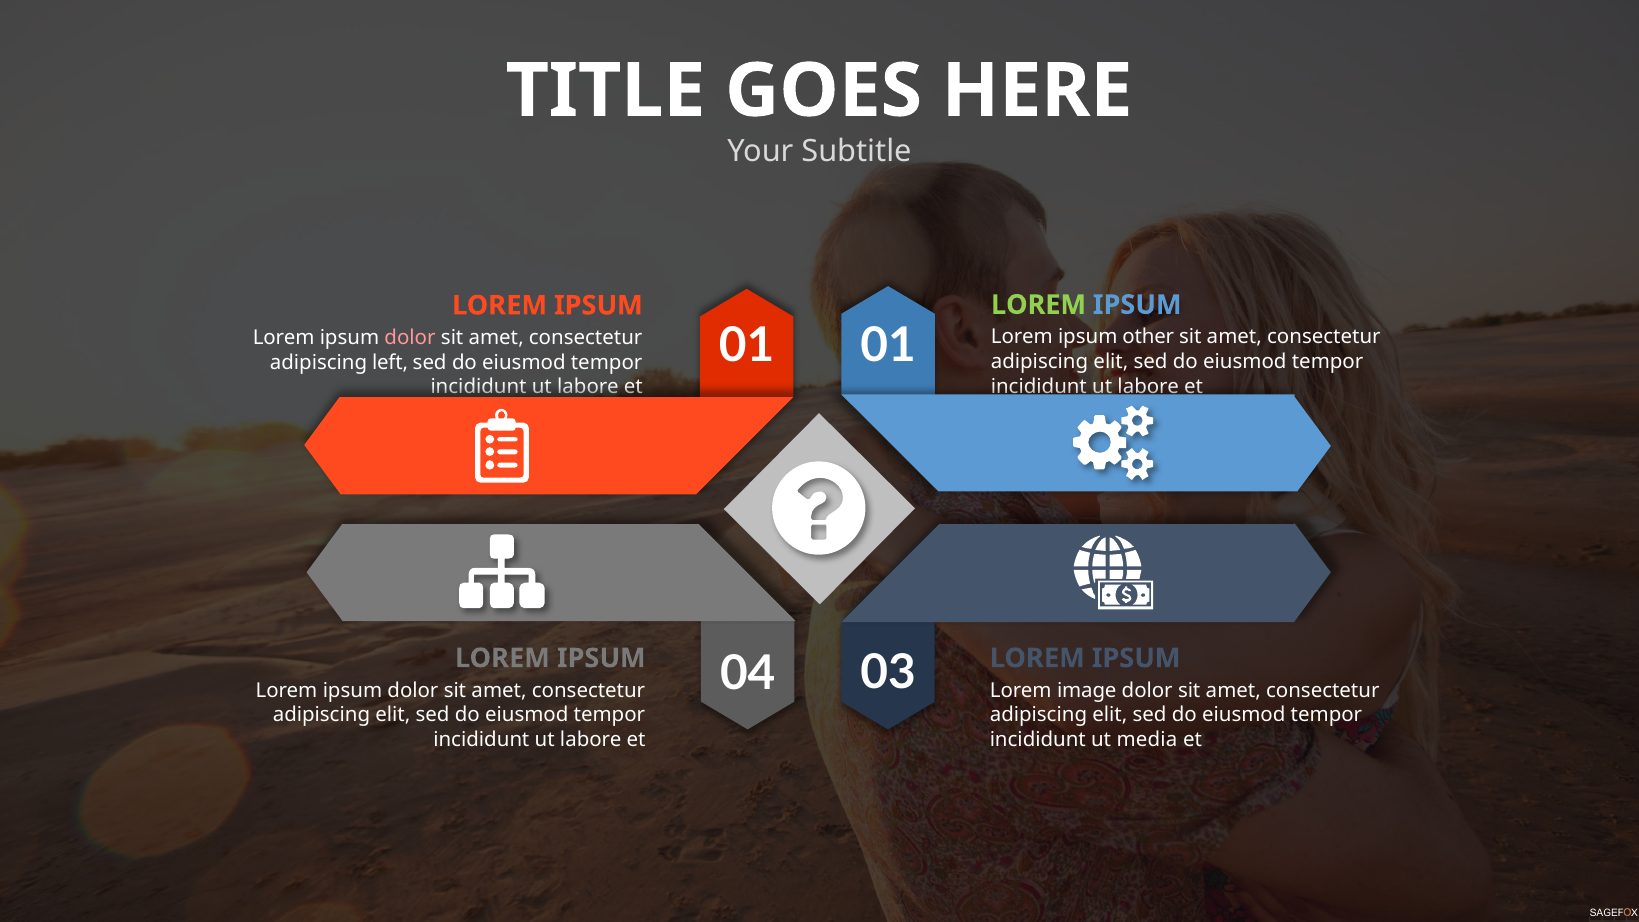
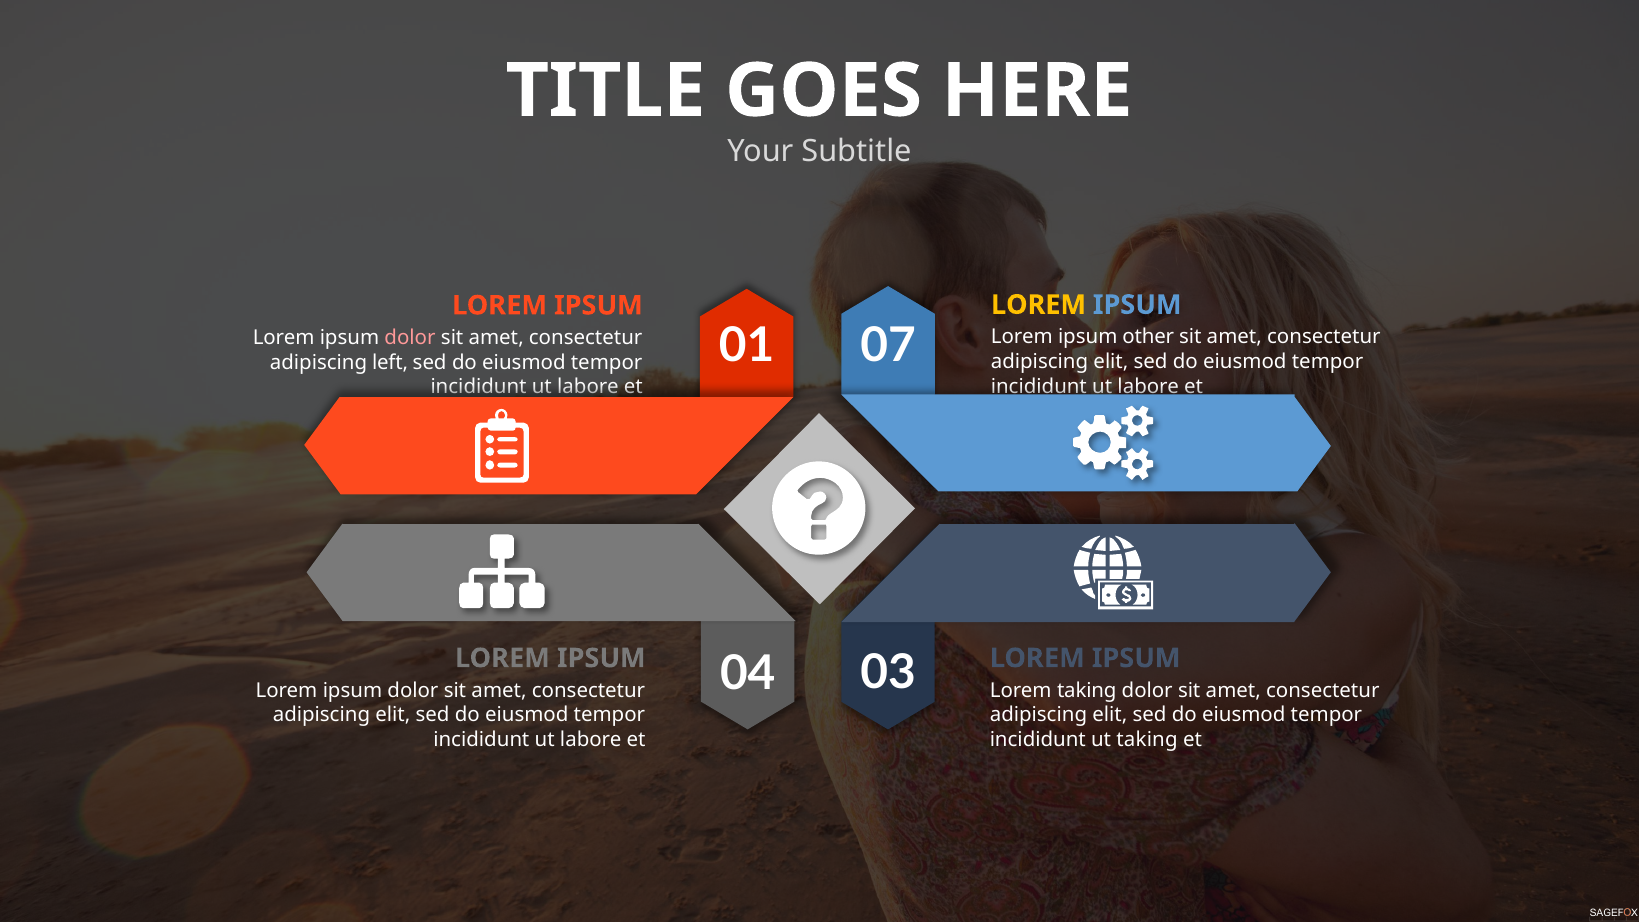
LOREM colour: light green -> yellow (1038, 305)
01 01: 01 -> 07 (888, 345)
Lorem image: image -> taking (1087, 690)
ut media: media -> taking (1147, 740)
